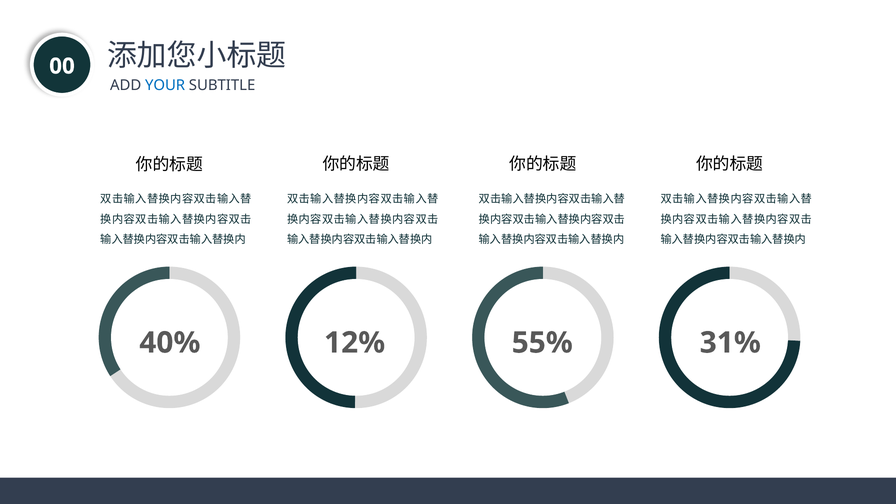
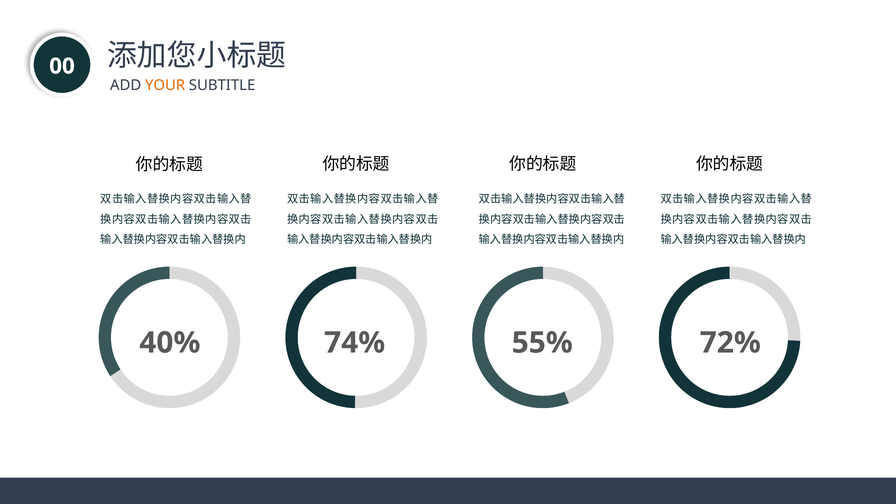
YOUR colour: blue -> orange (165, 85)
12%: 12% -> 74% (355, 343)
31%: 31% -> 72% (730, 343)
